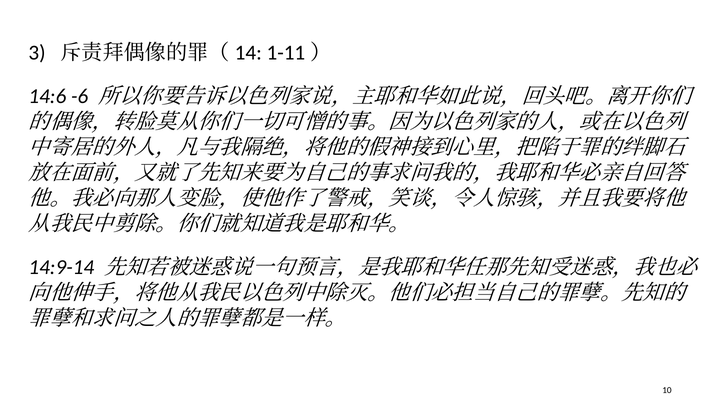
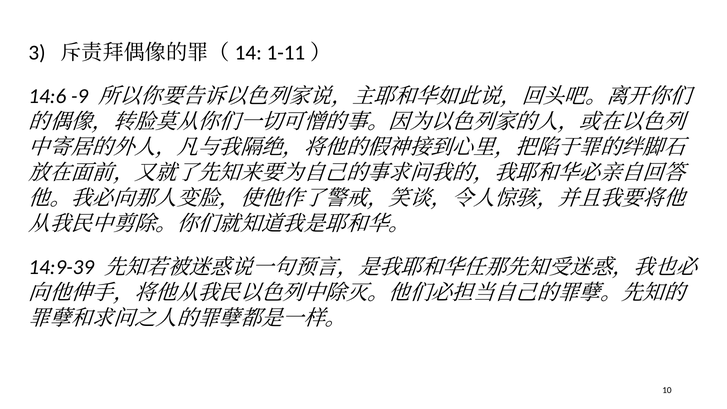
-6: -6 -> -9 (80, 96)
14:9-14: 14:9-14 -> 14:9-39 (61, 267)
